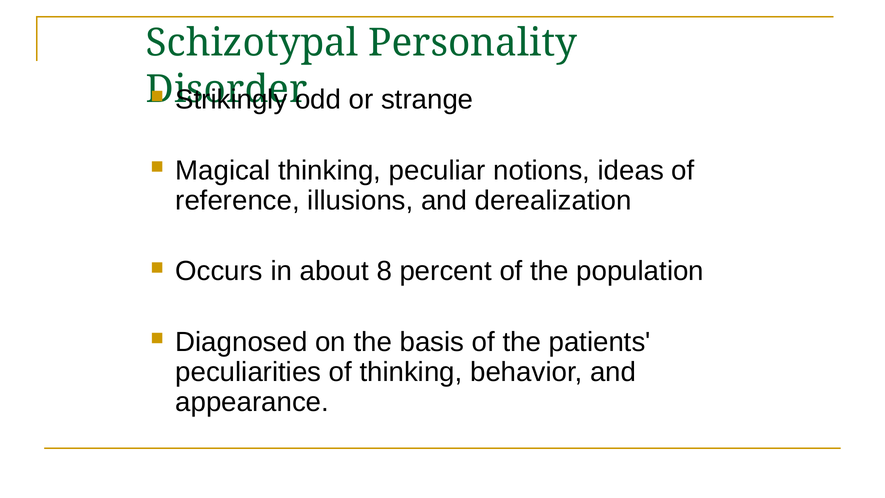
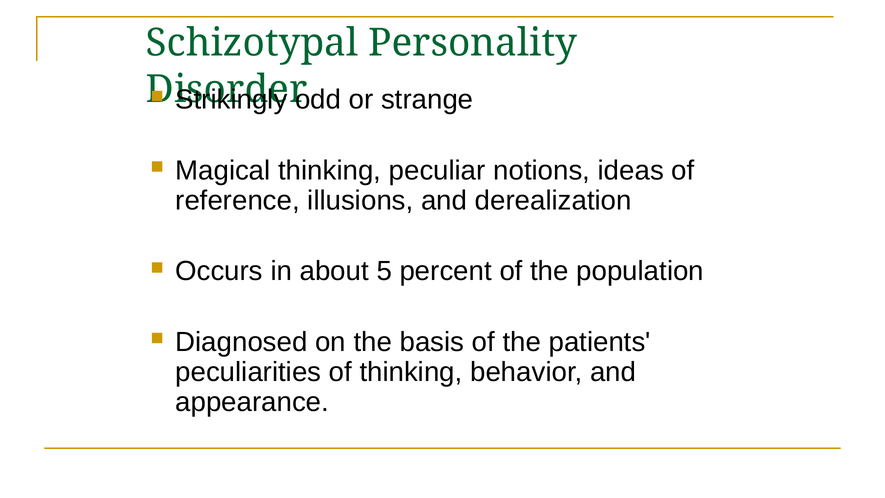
8: 8 -> 5 (384, 271)
